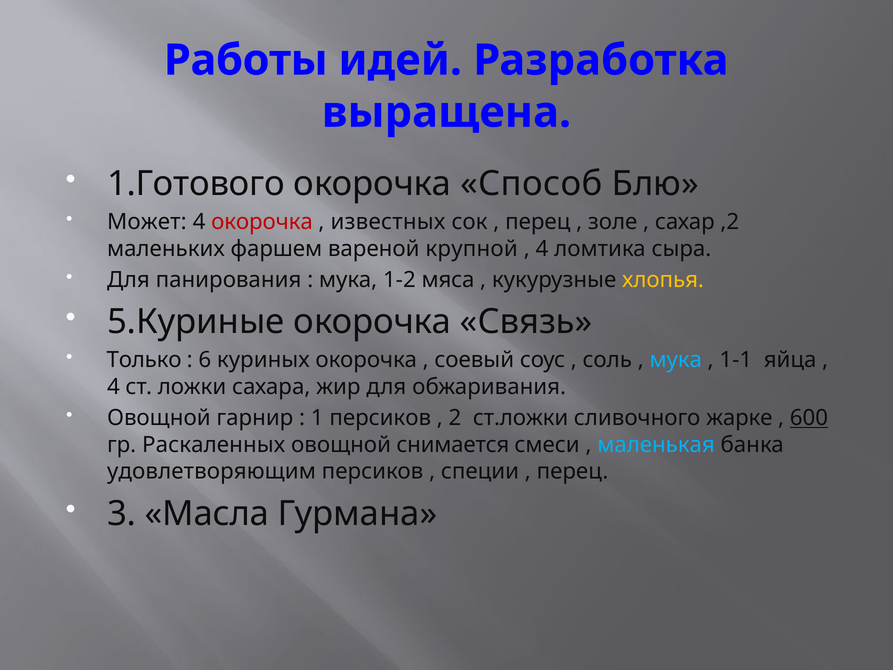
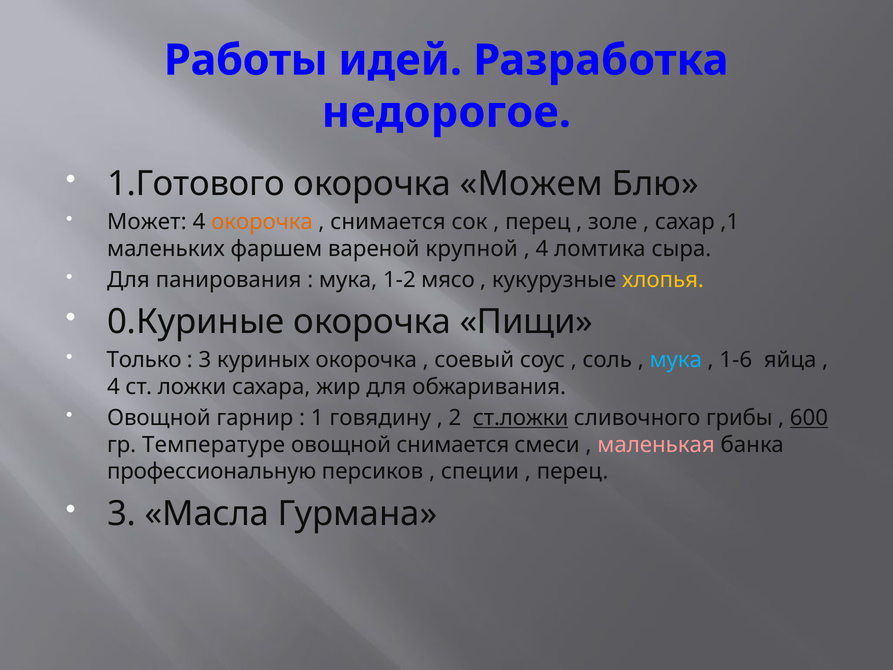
выращена: выращена -> недорогое (446, 112)
Способ: Способ -> Можем (531, 184)
окорочка colour: red -> orange (262, 222)
известных: известных -> снимается (388, 222)
,2: ,2 -> ,1 (730, 222)
мяса: мяса -> мясо (448, 280)
5.Куриные: 5.Куриные -> 0.Куриные (196, 322)
Связь: Связь -> Пищи (526, 322)
6: 6 -> 3 (205, 360)
1-1: 1-1 -> 1-6 (736, 360)
1 персиков: персиков -> говядину (380, 418)
ст.ложки underline: none -> present (521, 418)
жарке: жарке -> грибы (739, 418)
Раскаленных: Раскаленных -> Температуре (214, 445)
маленькая colour: light blue -> pink (656, 445)
удовлетворяющим: удовлетворяющим -> профессиональную (212, 471)
